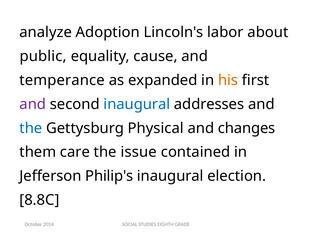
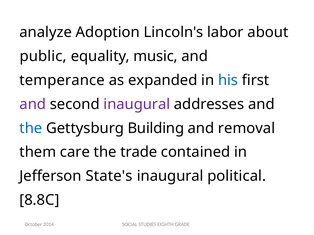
cause: cause -> music (156, 56)
his colour: orange -> blue (228, 80)
inaugural colour: blue -> purple (137, 104)
Physical: Physical -> Building (156, 128)
changes: changes -> removal (247, 128)
issue: issue -> trade (139, 152)
Philip's: Philip's -> State's (109, 176)
election: election -> political (237, 176)
